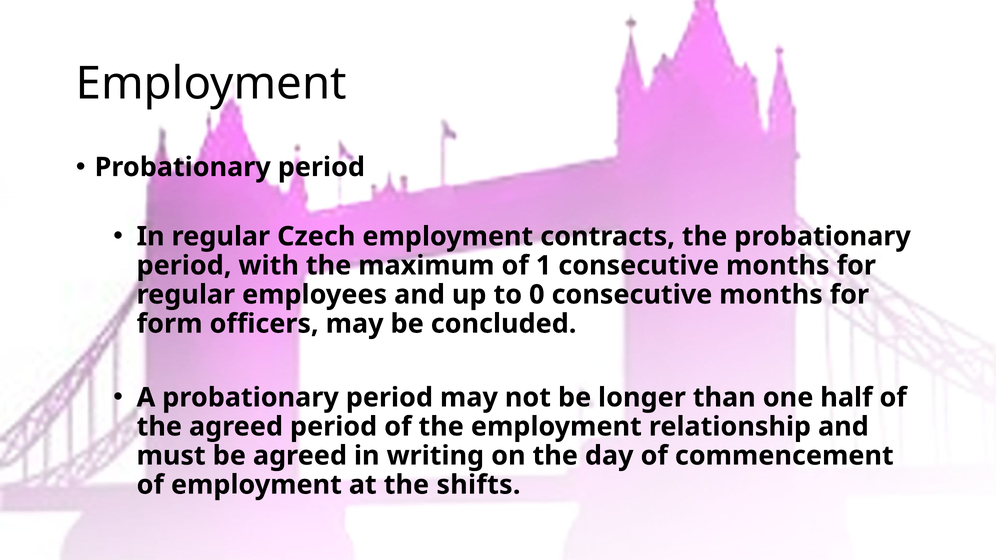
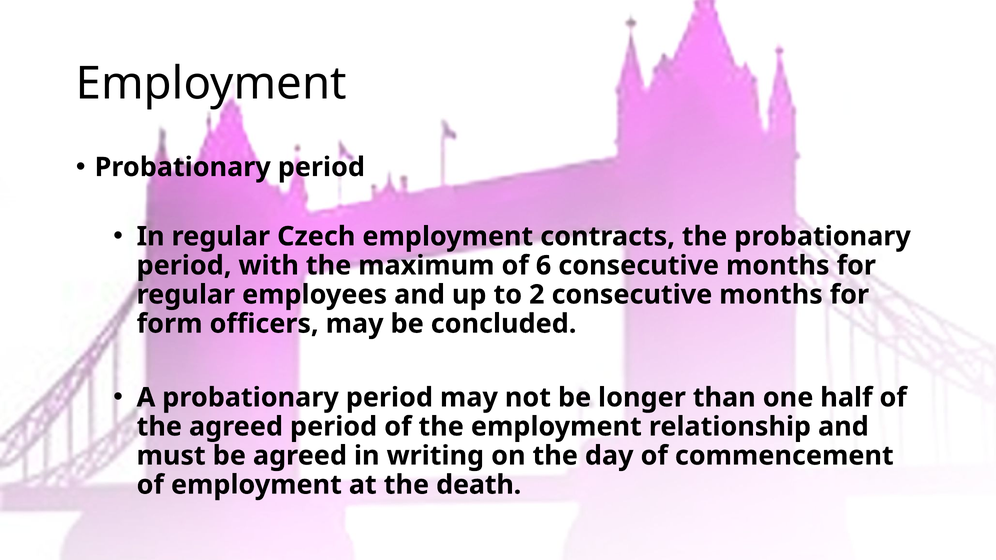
1: 1 -> 6 (544, 266)
0: 0 -> 2 (537, 295)
shifts: shifts -> death (479, 485)
